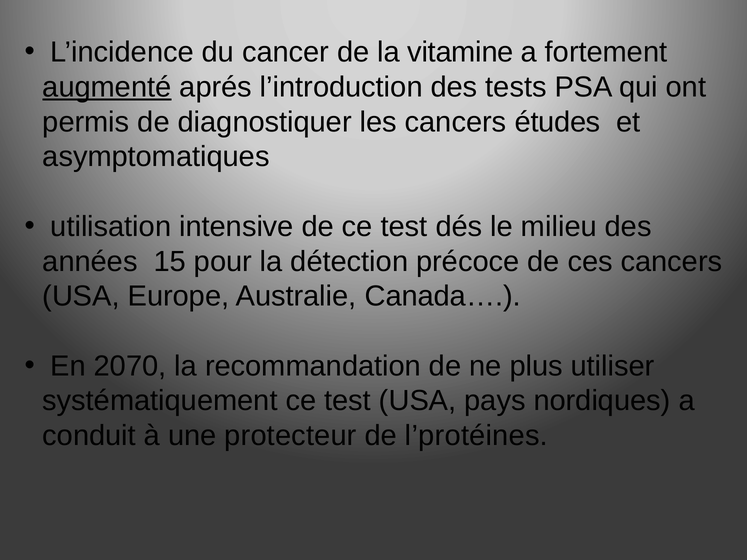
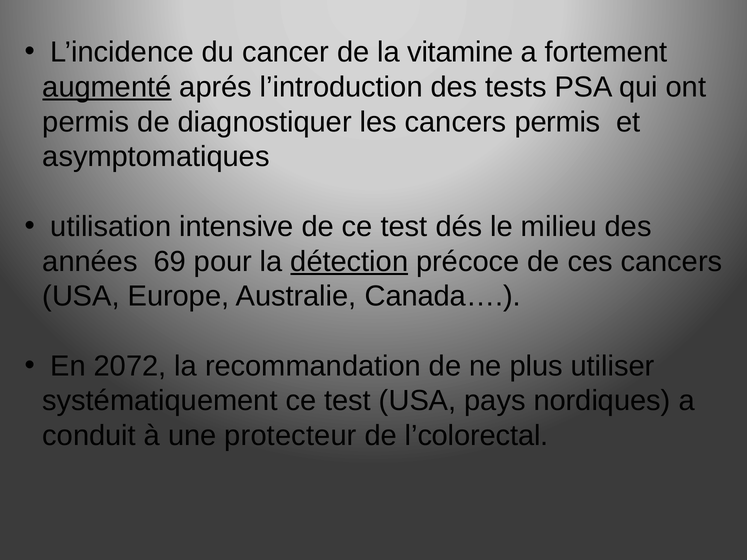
cancers études: études -> permis (558, 122)
15: 15 -> 69 (170, 262)
détection underline: none -> present (349, 262)
2070: 2070 -> 2072 (130, 366)
l’protéines: l’protéines -> l’colorectal (477, 436)
